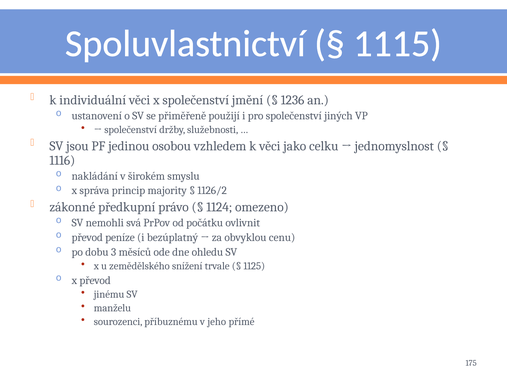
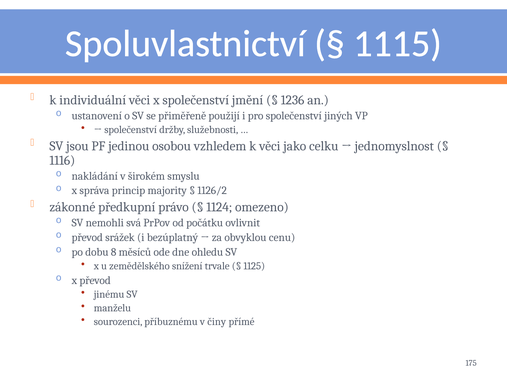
peníze: peníze -> srážek (120, 238)
3: 3 -> 8 (114, 252)
jeho: jeho -> činy (217, 322)
